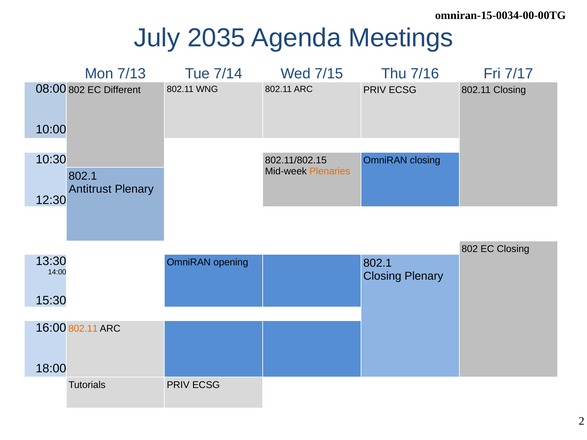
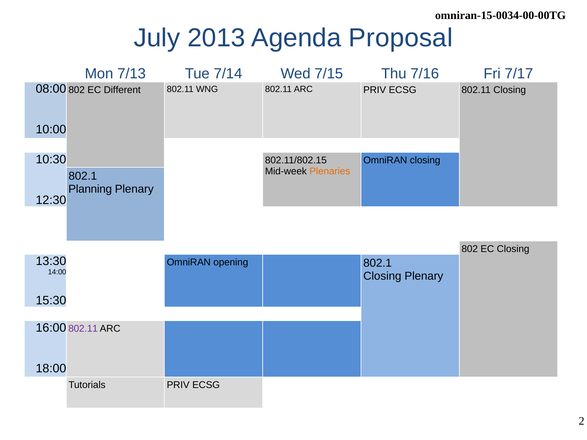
2035: 2035 -> 2013 (216, 38)
Meetings: Meetings -> Proposal (401, 38)
Antitrust: Antitrust -> Planning (90, 189)
802.11 colour: orange -> purple (83, 329)
